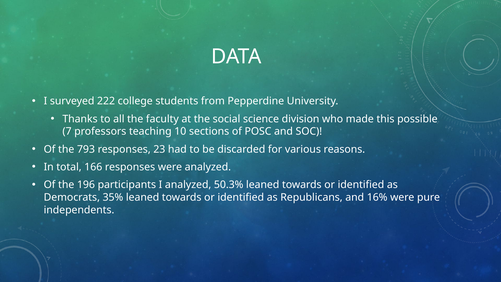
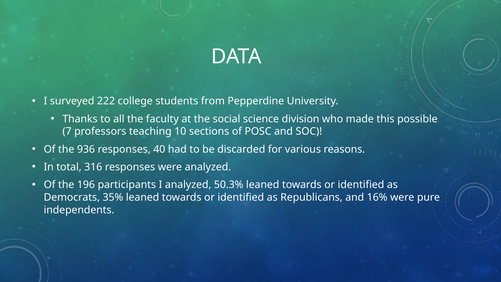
793: 793 -> 936 (86, 149)
23: 23 -> 40 (159, 149)
166: 166 -> 316 (93, 167)
